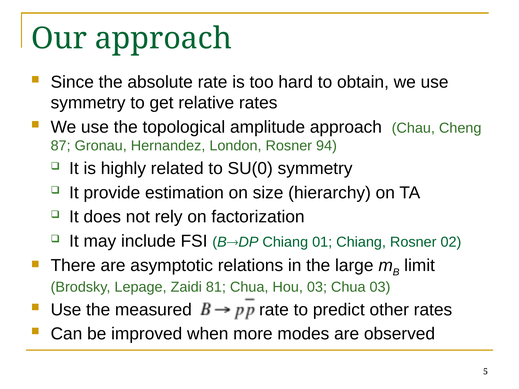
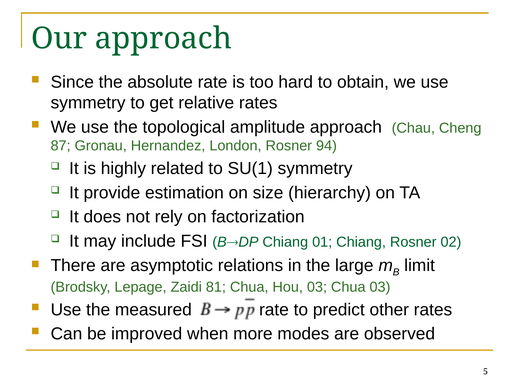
SU(0: SU(0 -> SU(1 (250, 169)
